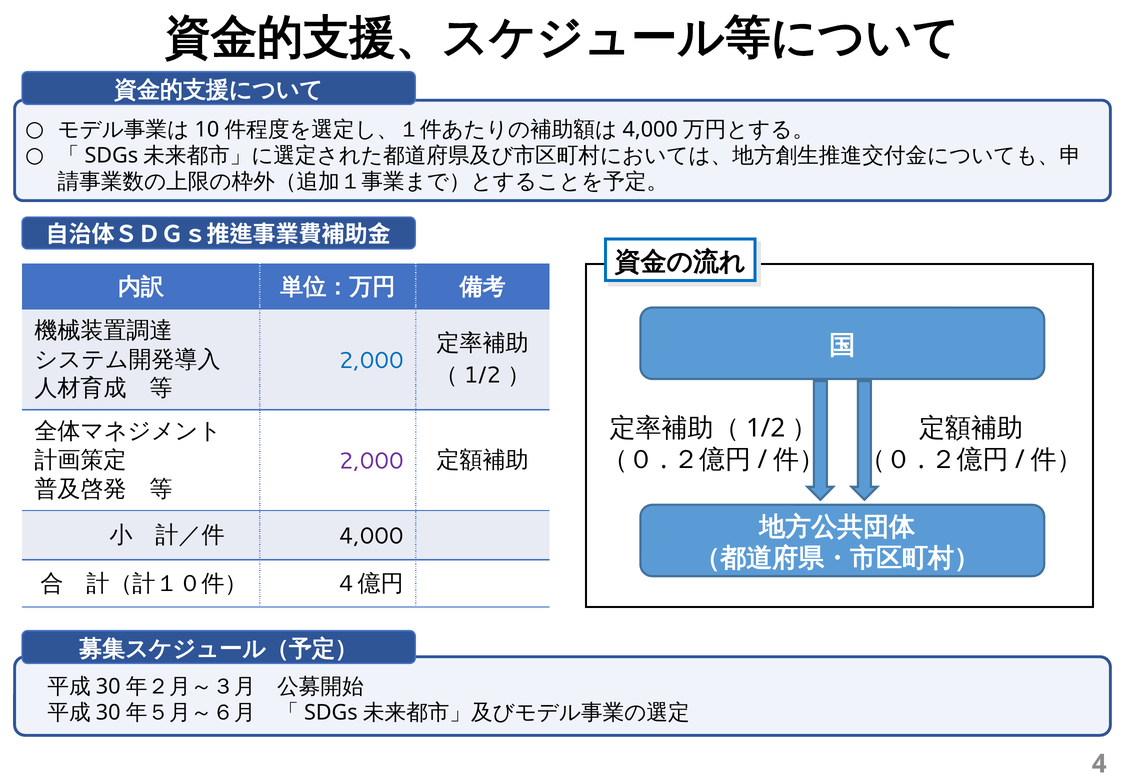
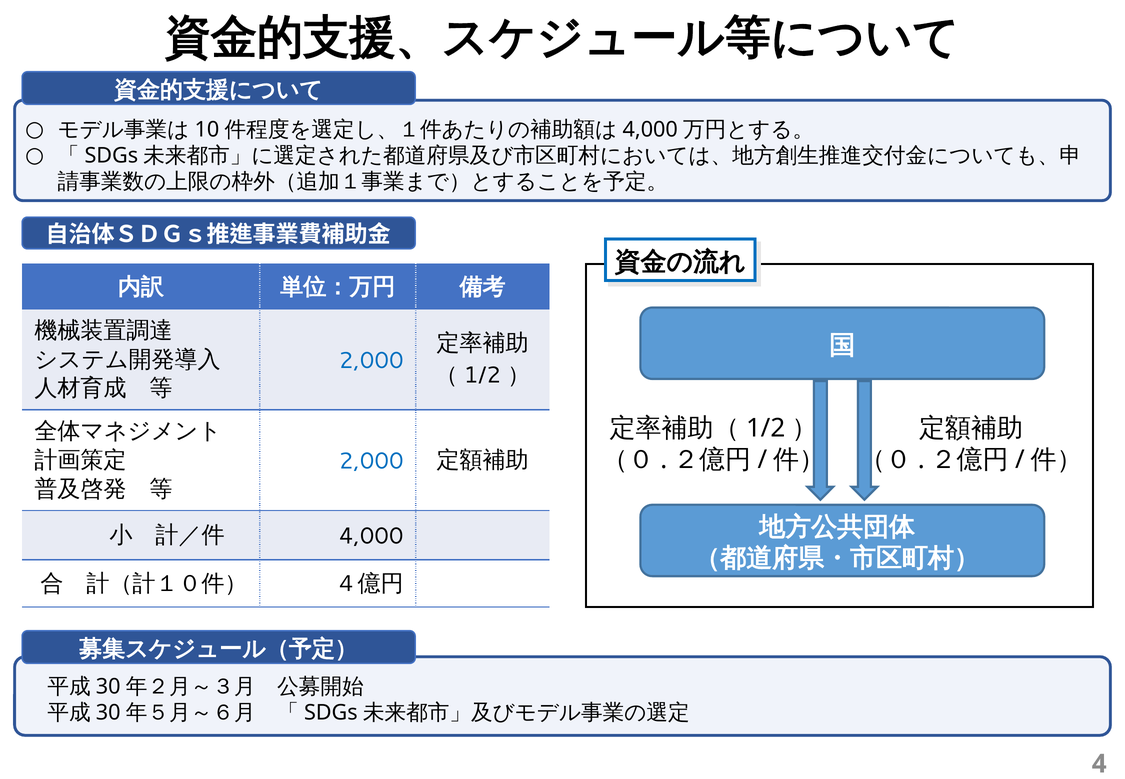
2,000 colour: purple -> blue (371, 461)
